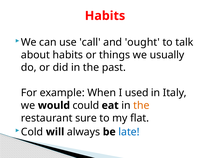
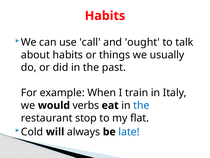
used: used -> train (137, 92)
could: could -> verbs (86, 105)
the colour: orange -> blue (141, 105)
sure: sure -> stop (86, 118)
